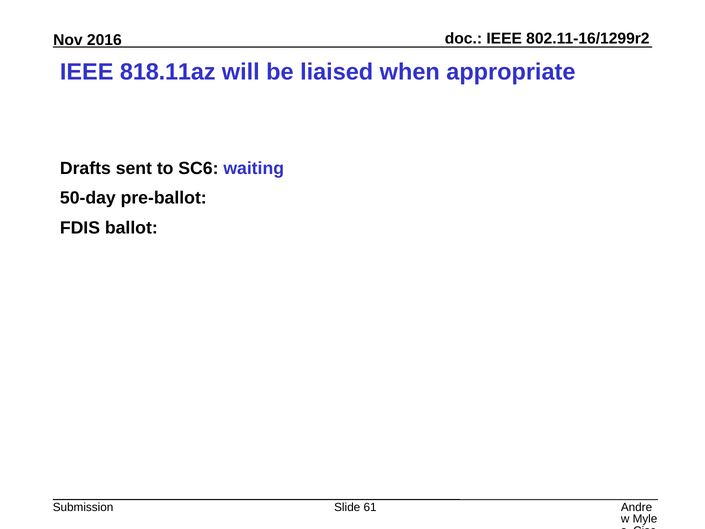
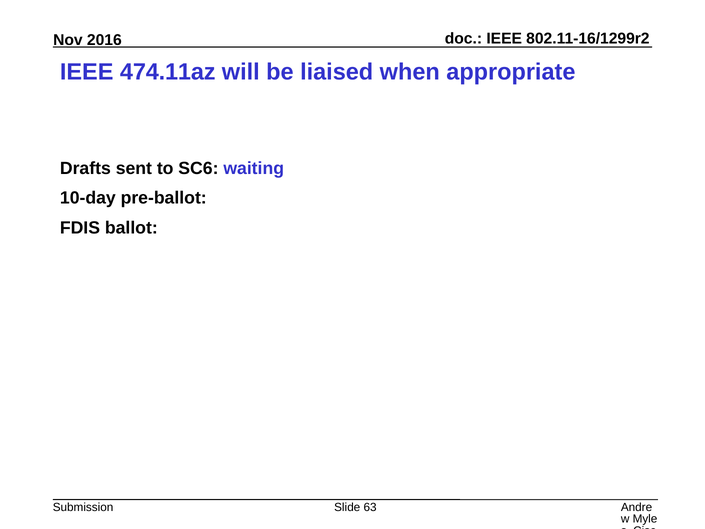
818.11az: 818.11az -> 474.11az (168, 72)
50-day: 50-day -> 10-day (88, 198)
61: 61 -> 63 (370, 507)
